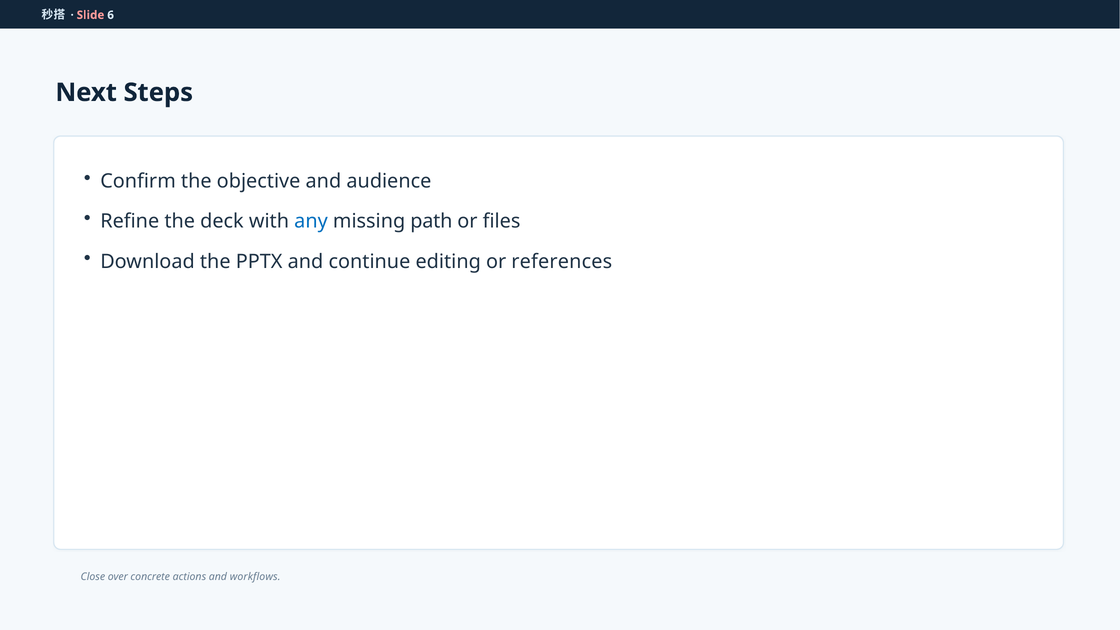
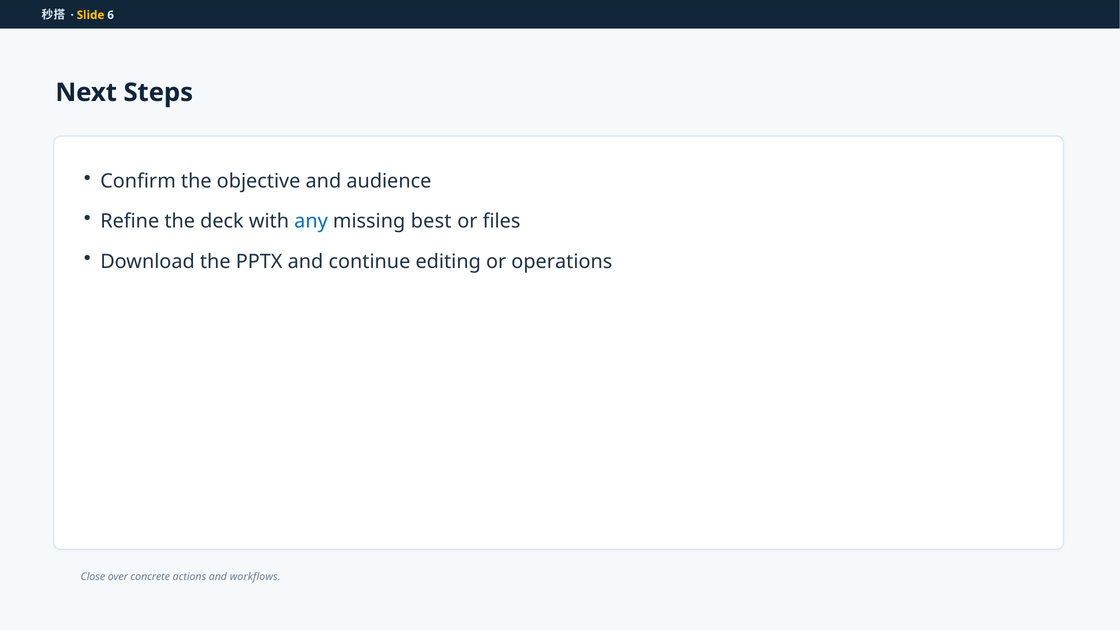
Slide colour: pink -> yellow (91, 15)
path: path -> best (431, 221)
references: references -> operations (562, 262)
